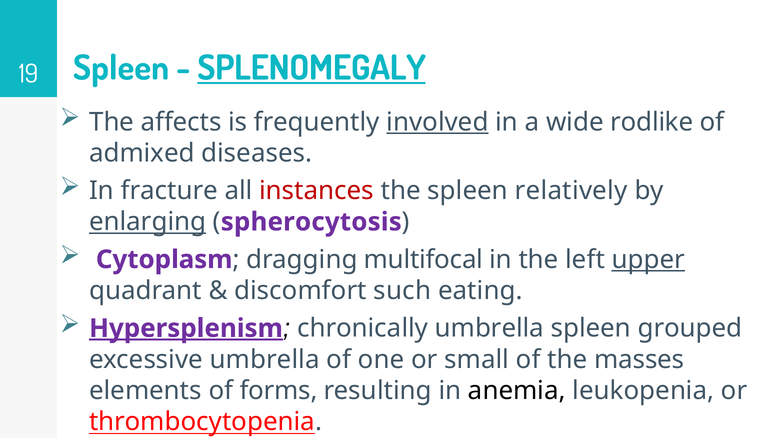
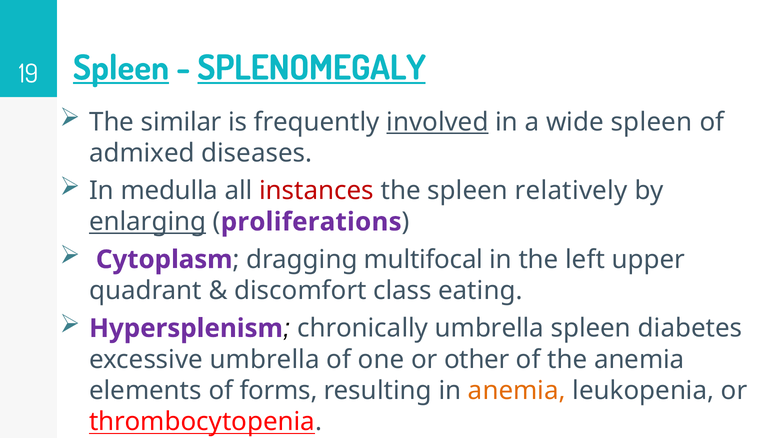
Spleen underline: none -> present (121, 68)
affects: affects -> similar (181, 122)
wide rodlike: rodlike -> spleen (652, 122)
fracture: fracture -> medulla (169, 191)
spherocytosis: spherocytosis -> proliferations (311, 222)
upper underline: present -> none (648, 260)
such: such -> class (402, 291)
Hypersplenism underline: present -> none (186, 328)
grouped: grouped -> diabetes (690, 328)
small: small -> other (477, 360)
the masses: masses -> anemia (639, 360)
anemia colour: black -> orange (517, 391)
